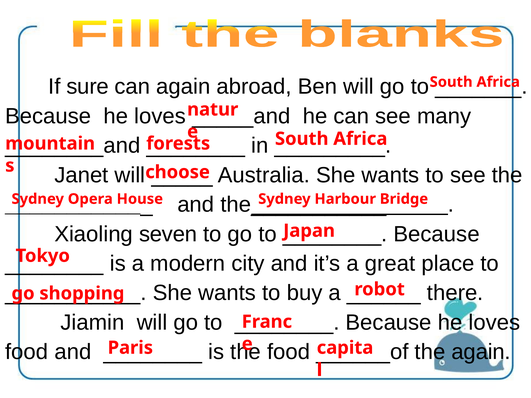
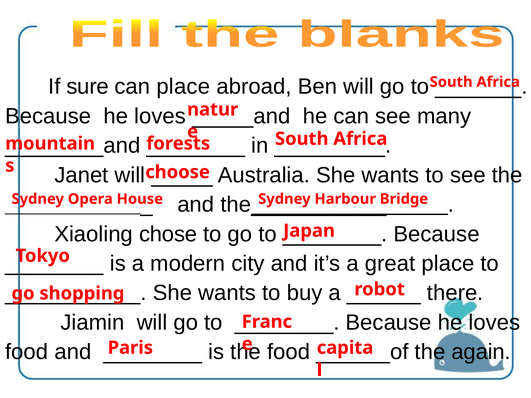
can again: again -> place (183, 87)
seven: seven -> chose (168, 234)
